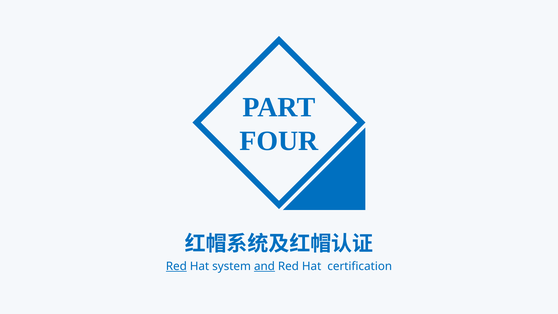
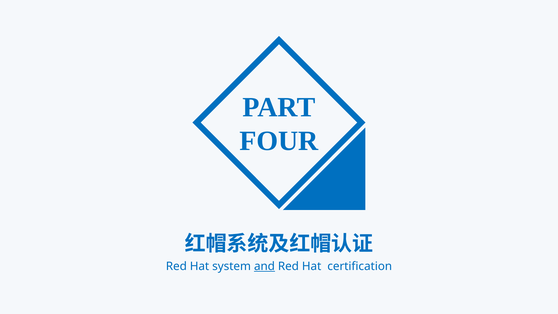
Red underline: present -> none (176, 266)
